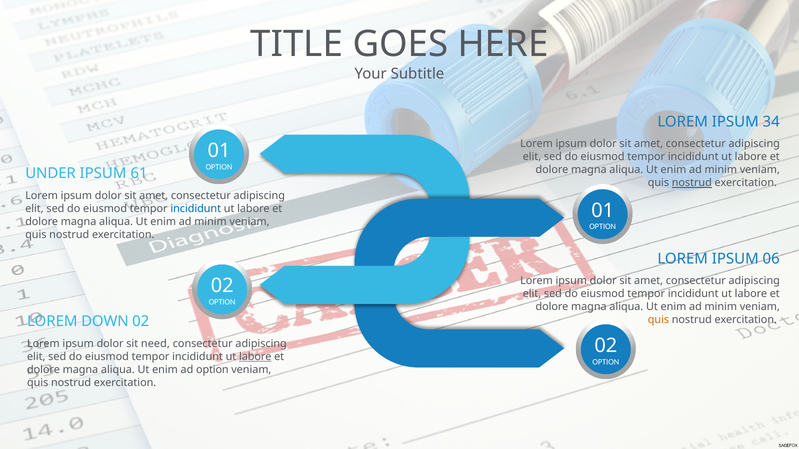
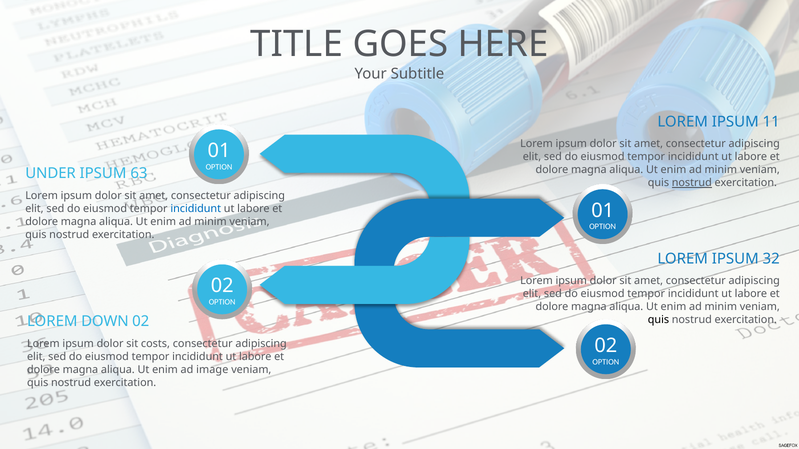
34: 34 -> 11 (771, 122)
61: 61 -> 63 (139, 174)
06: 06 -> 32 (771, 259)
quis colour: orange -> black (658, 320)
need: need -> costs (155, 344)
labore underline: present -> none (255, 357)
ad option: option -> image (212, 370)
